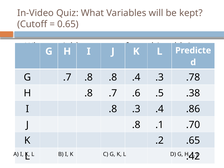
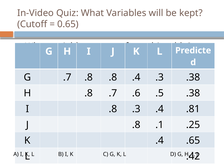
.3 .78: .78 -> .38 (193, 77)
.86: .86 -> .81 (193, 109)
.70: .70 -> .25 (193, 125)
K .2: .2 -> .4 (160, 141)
